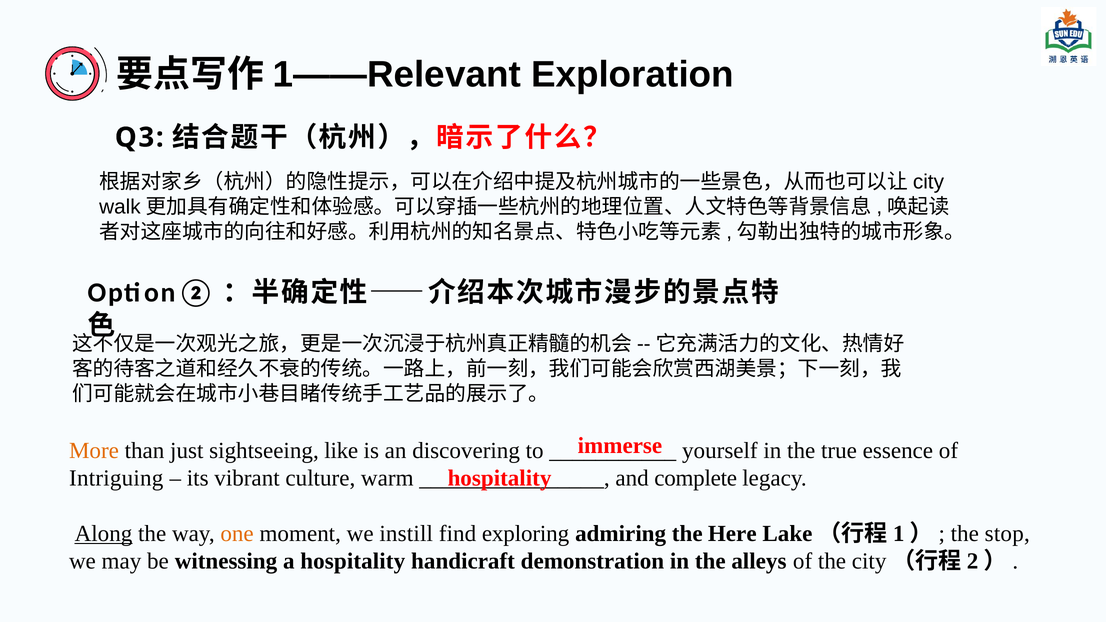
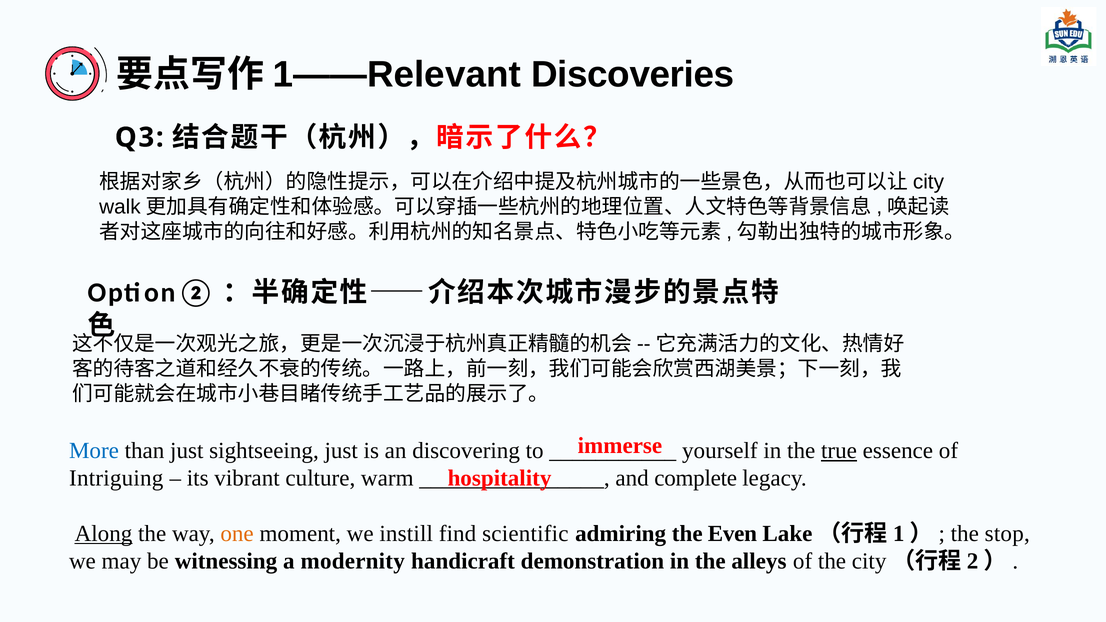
Exploration: Exploration -> Discoveries (633, 74)
More colour: orange -> blue (94, 451)
sightseeing like: like -> just (341, 451)
true underline: none -> present (839, 451)
exploring: exploring -> scientific (525, 534)
Here: Here -> Even (732, 534)
a hospitality: hospitality -> modernity (353, 561)
